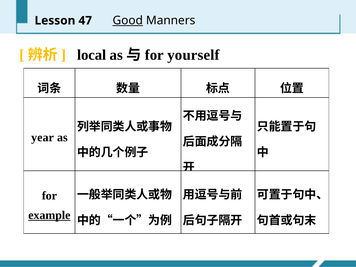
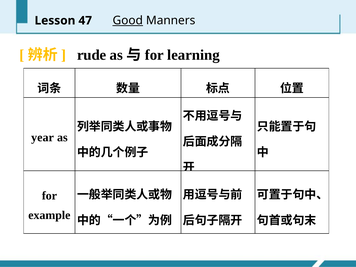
local: local -> rude (92, 55)
yourself: yourself -> learning (194, 55)
example underline: present -> none (49, 215)
